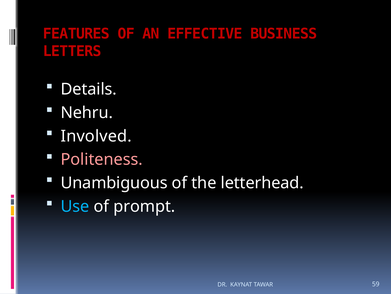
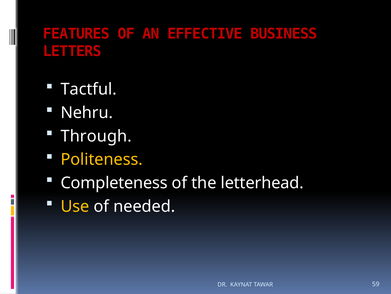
Details: Details -> Tactful (89, 89)
Involved: Involved -> Through (96, 136)
Politeness colour: pink -> yellow (102, 159)
Unambiguous: Unambiguous -> Completeness (114, 183)
Use colour: light blue -> yellow (75, 206)
prompt: prompt -> needed (144, 206)
